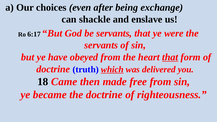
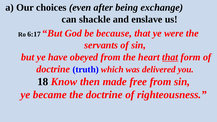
be servants: servants -> because (114, 33)
which underline: present -> none (112, 69)
Came: Came -> Know (64, 82)
